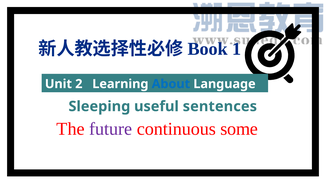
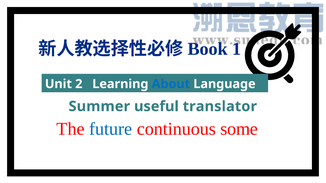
Sleeping: Sleeping -> Summer (99, 107)
sentences: sentences -> translator (220, 107)
future colour: purple -> blue (111, 129)
